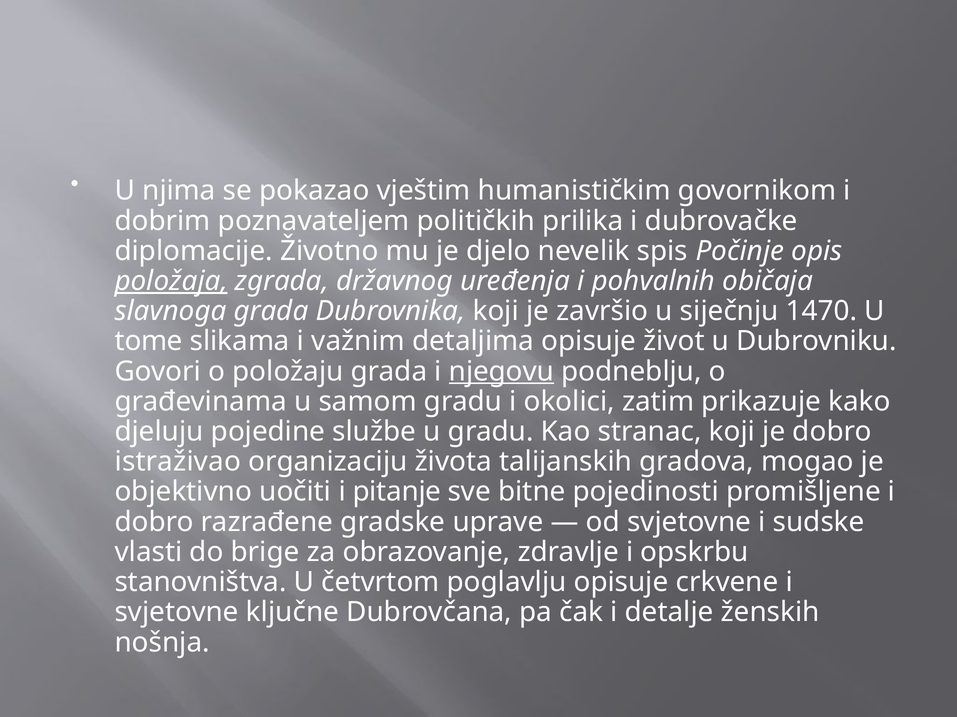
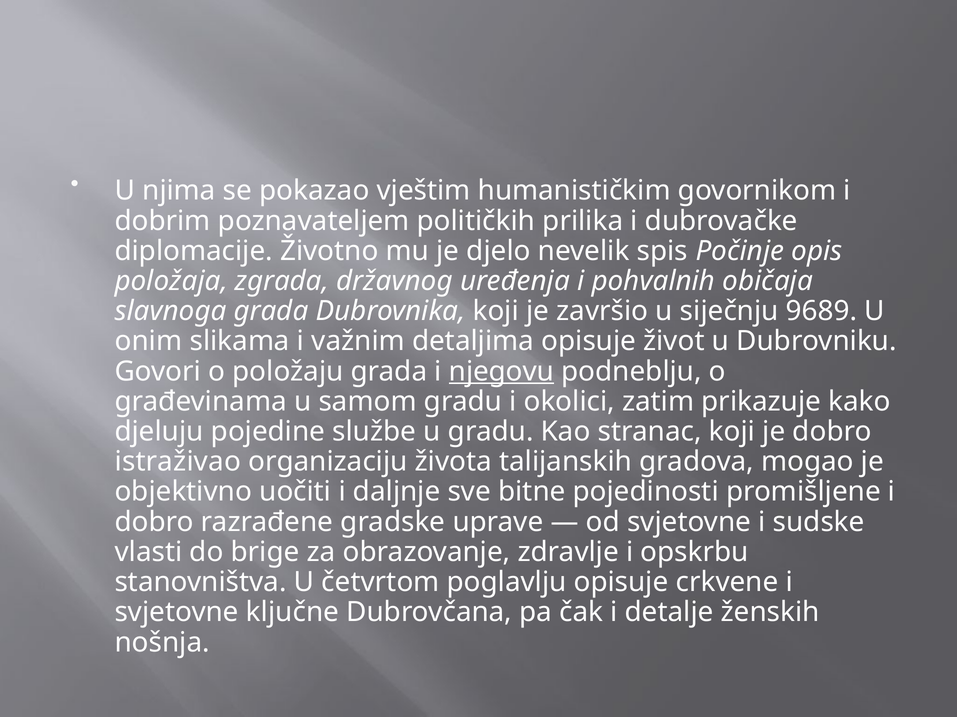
položaja underline: present -> none (171, 281)
1470: 1470 -> 9689 (822, 311)
tome: tome -> onim (149, 342)
pitanje: pitanje -> daljnje (397, 492)
